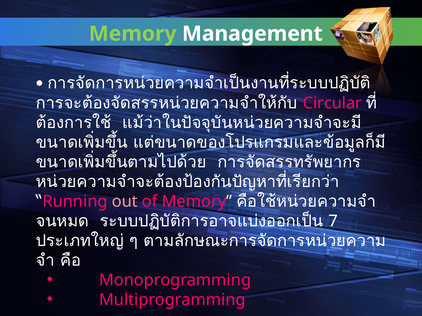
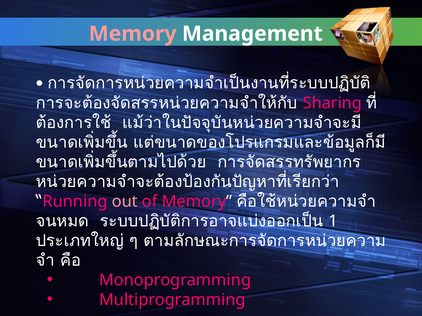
Memory colour: light green -> pink (133, 34)
Circular: Circular -> Sharing (332, 103)
7: 7 -> 1 (333, 221)
